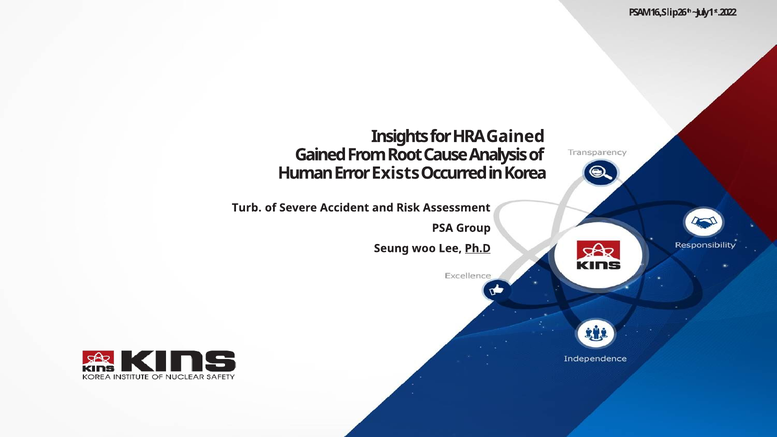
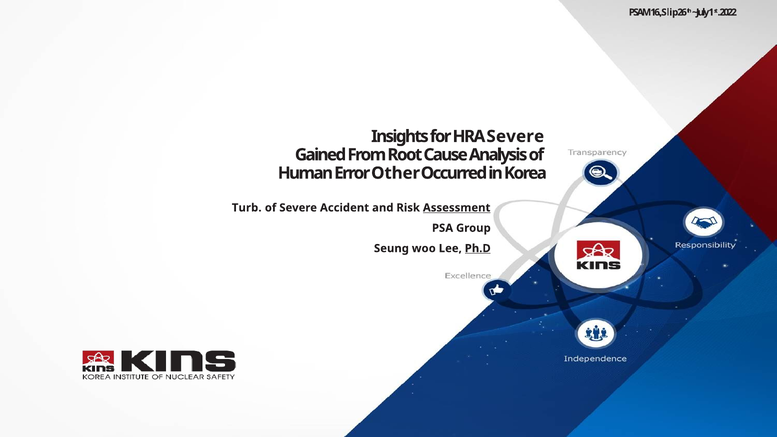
HRA Gained: Gained -> Severe (515, 136)
Exists: Exists -> Other (396, 173)
Assessment underline: none -> present (457, 208)
